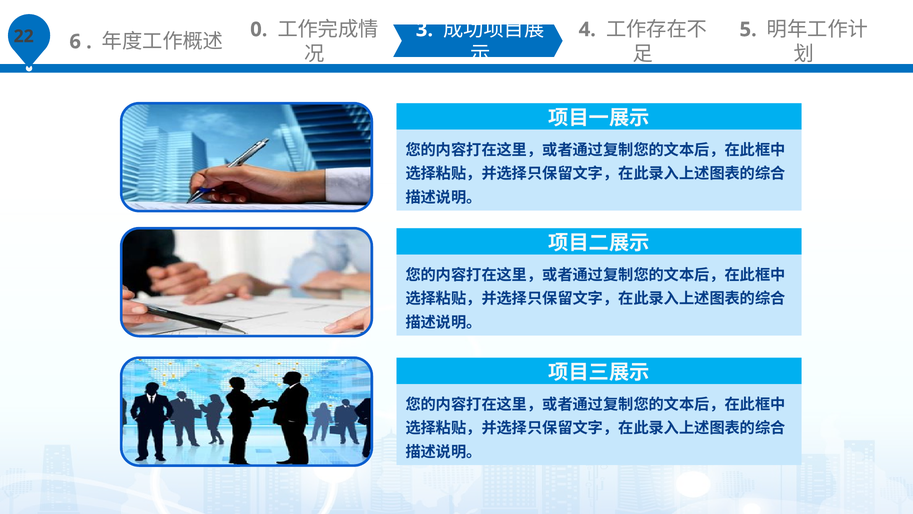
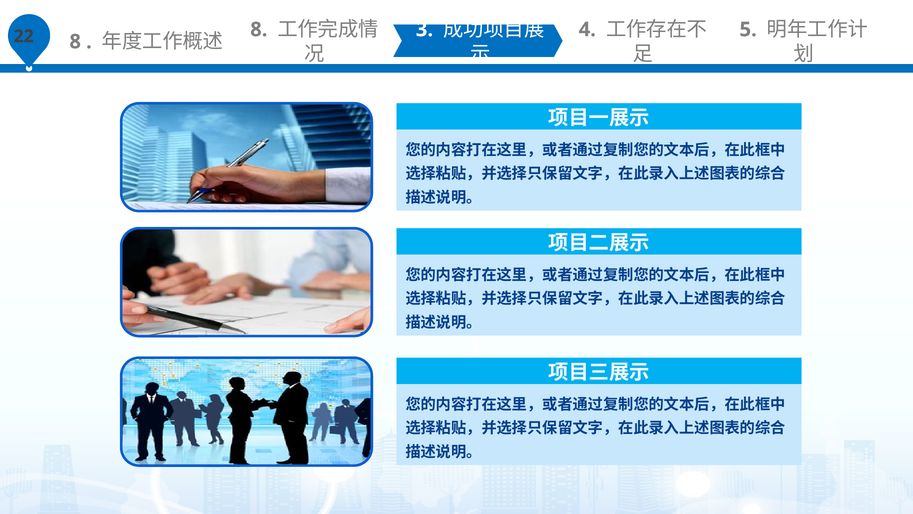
6: 6 -> 8 (75, 42)
0: 0 -> 8 (259, 30)
